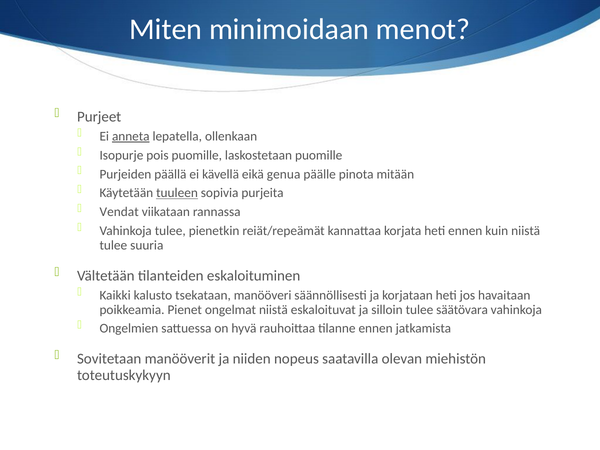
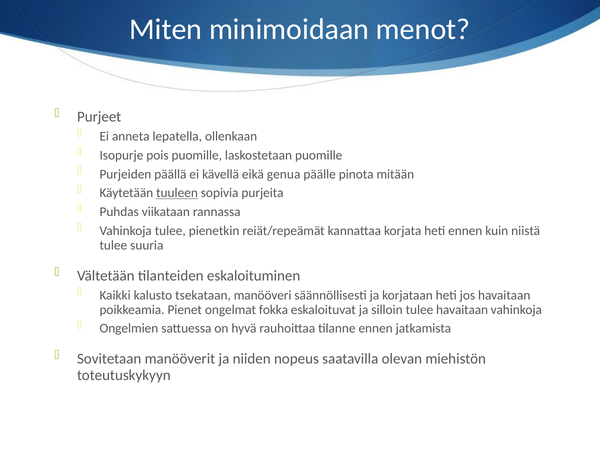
anneta underline: present -> none (131, 136)
Vendat: Vendat -> Puhdas (119, 212)
ongelmat niistä: niistä -> fokka (274, 310)
tulee säätövara: säätövara -> havaitaan (462, 310)
